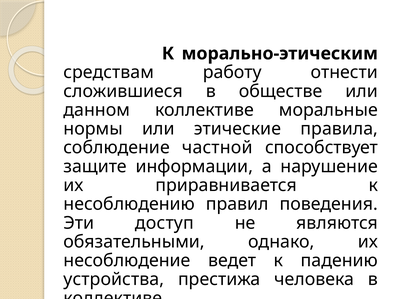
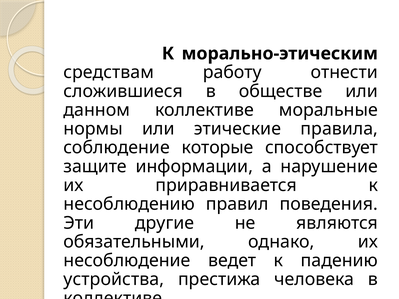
частной: частной -> которые (217, 148)
доступ: доступ -> другие (165, 223)
